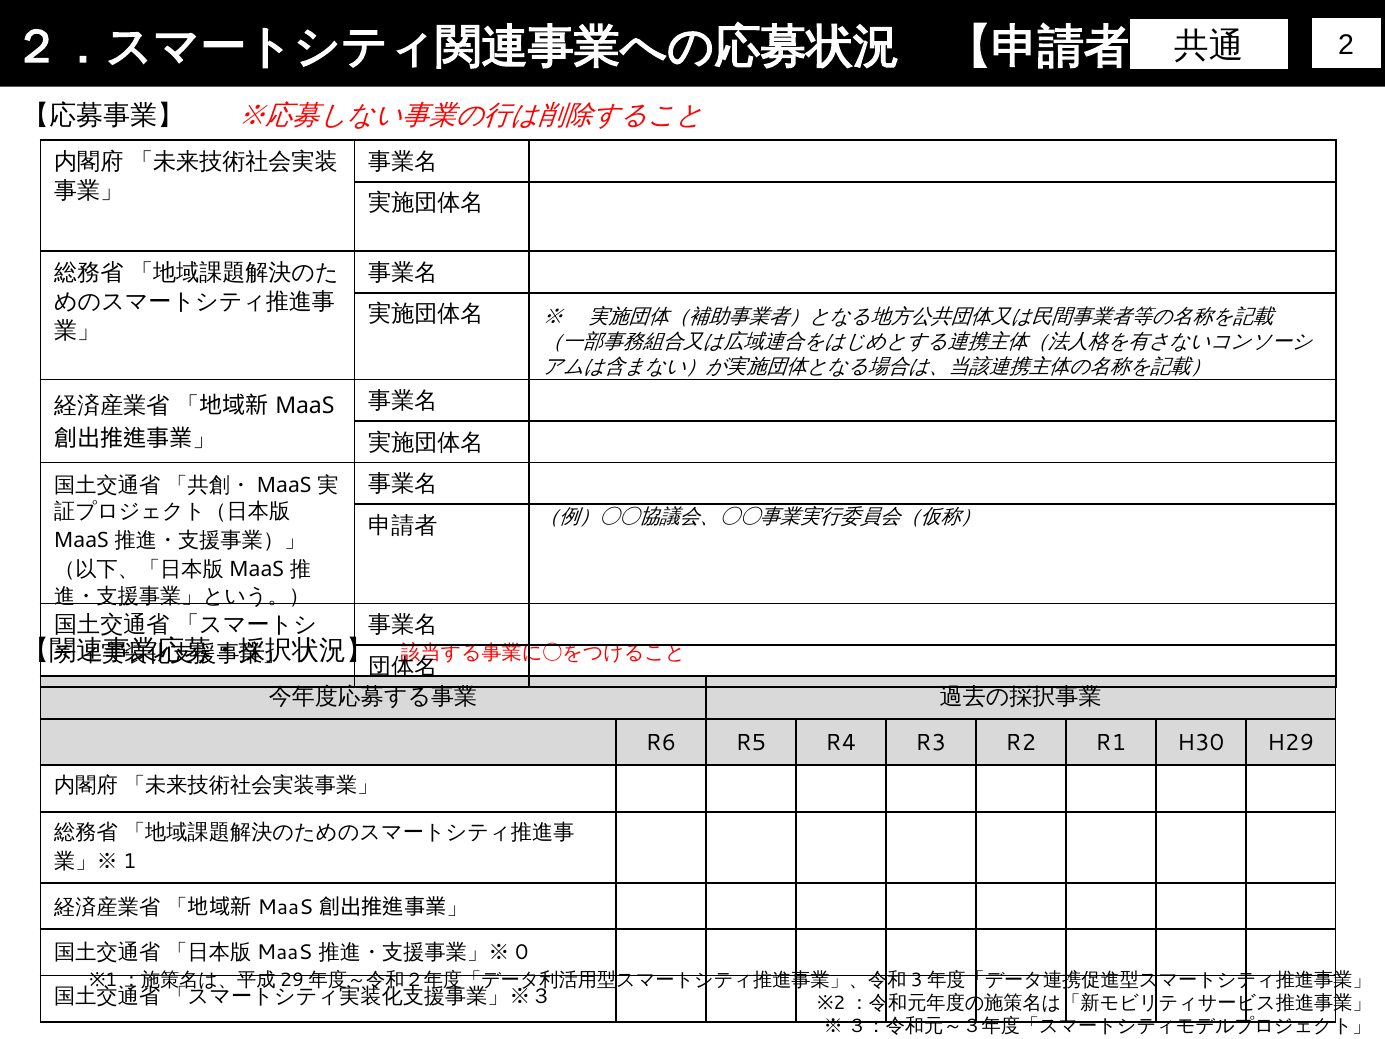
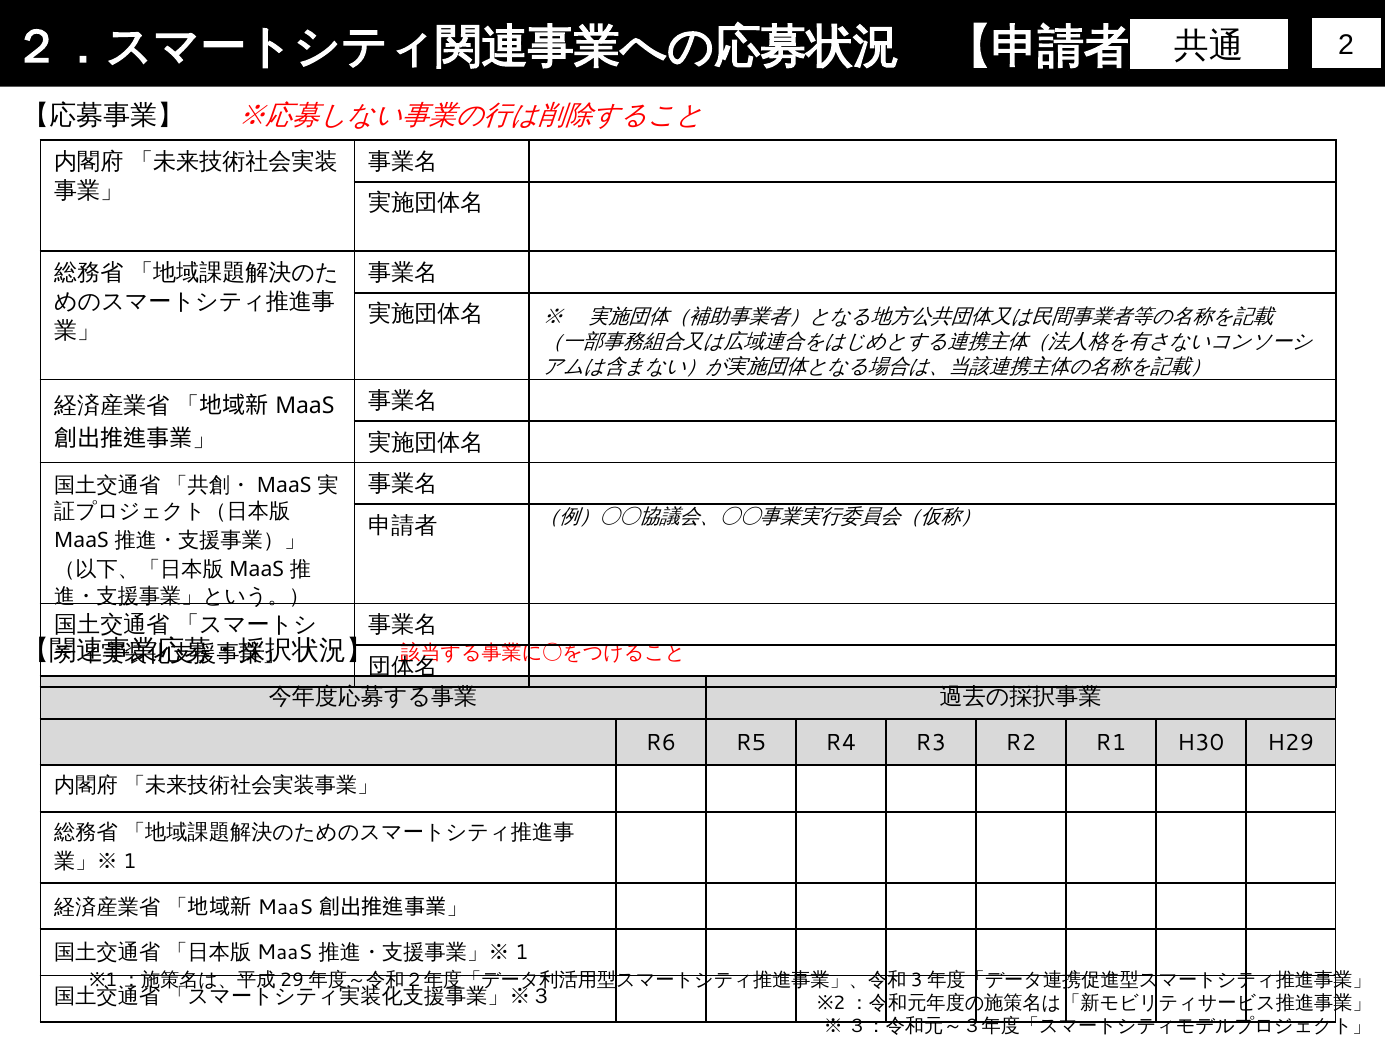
0: 0 -> 1 (522, 952)
